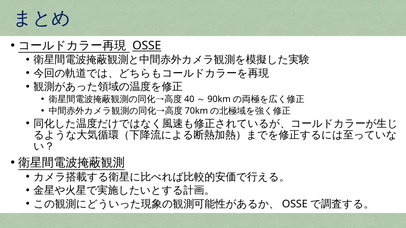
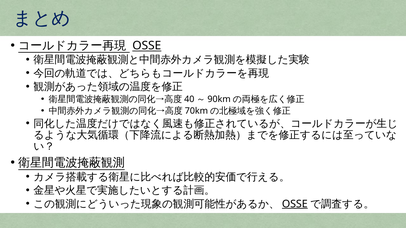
OSSE underline: none -> present (295, 204)
